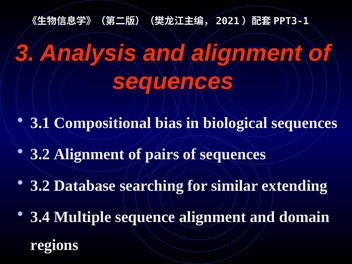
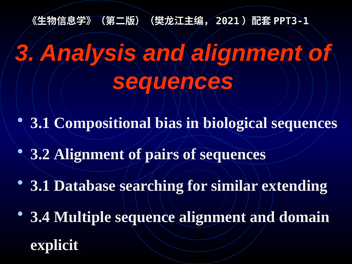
3.2: 3.2 -> 3.1 (40, 186)
regions: regions -> explicit (54, 245)
